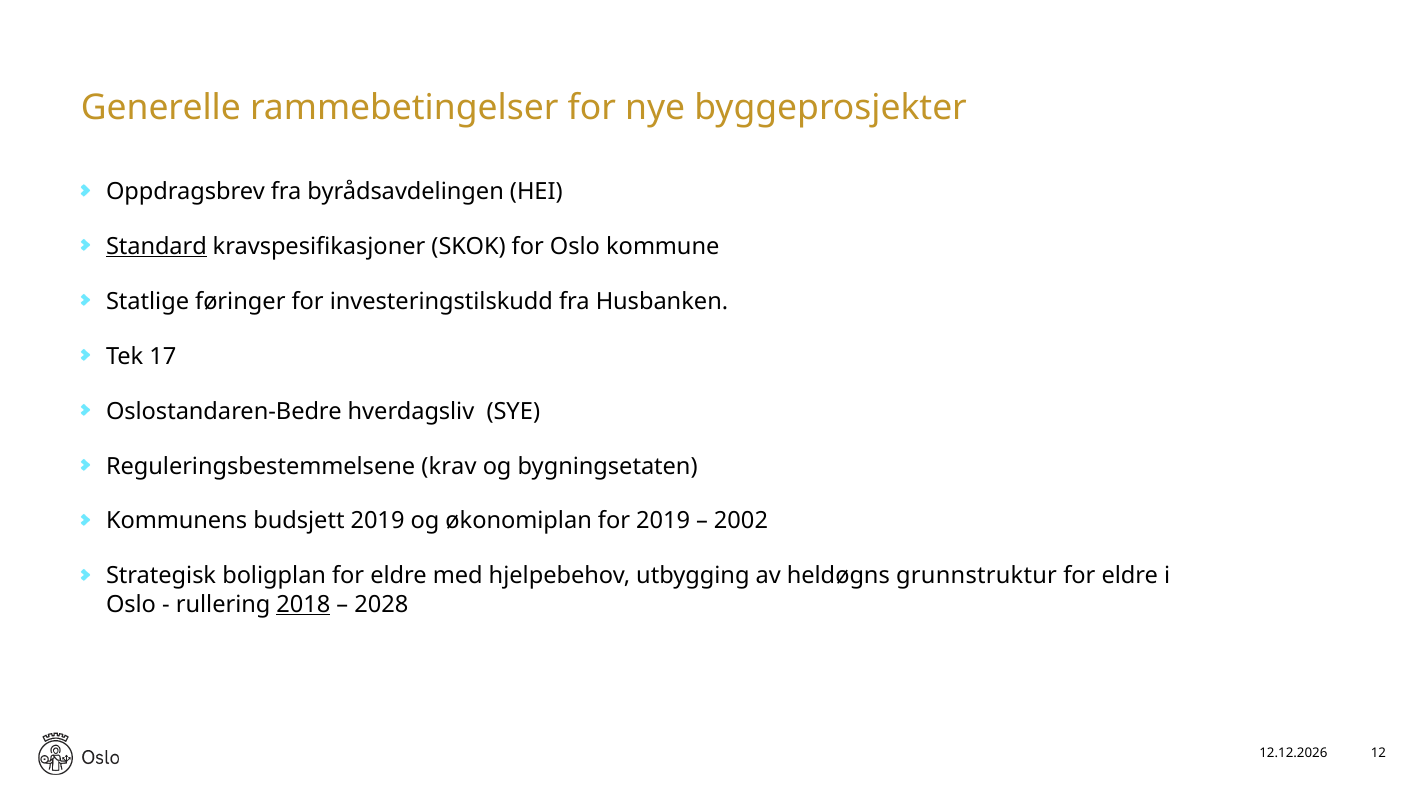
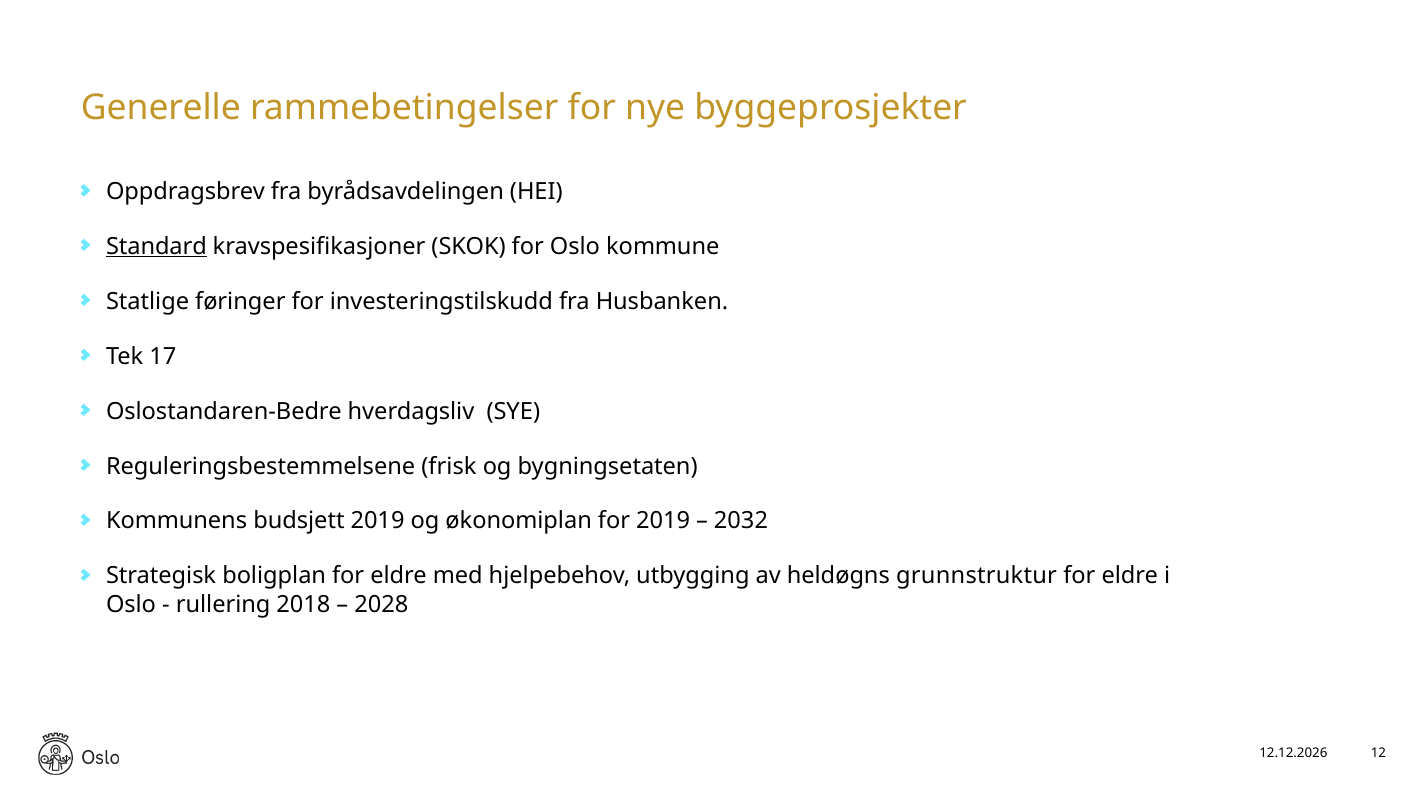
krav: krav -> frisk (449, 466)
2002: 2002 -> 2032 (741, 521)
2018 underline: present -> none (303, 605)
